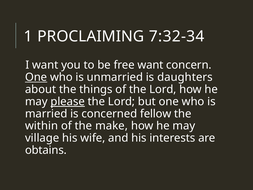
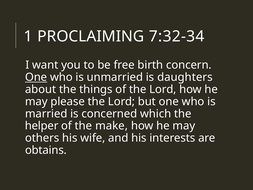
free want: want -> birth (150, 65)
please underline: present -> none (68, 101)
fellow: fellow -> which (156, 114)
within: within -> helper (42, 126)
village: village -> others (42, 138)
